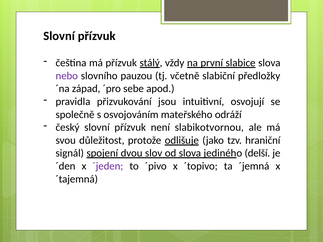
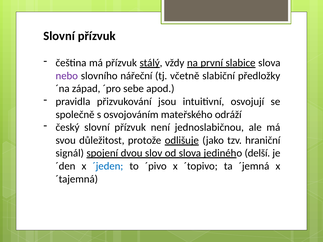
pauzou: pauzou -> nářeční (136, 76)
slabikotvornou: slabikotvornou -> jednoslabičnou (209, 128)
´jeden colour: purple -> blue (108, 166)
